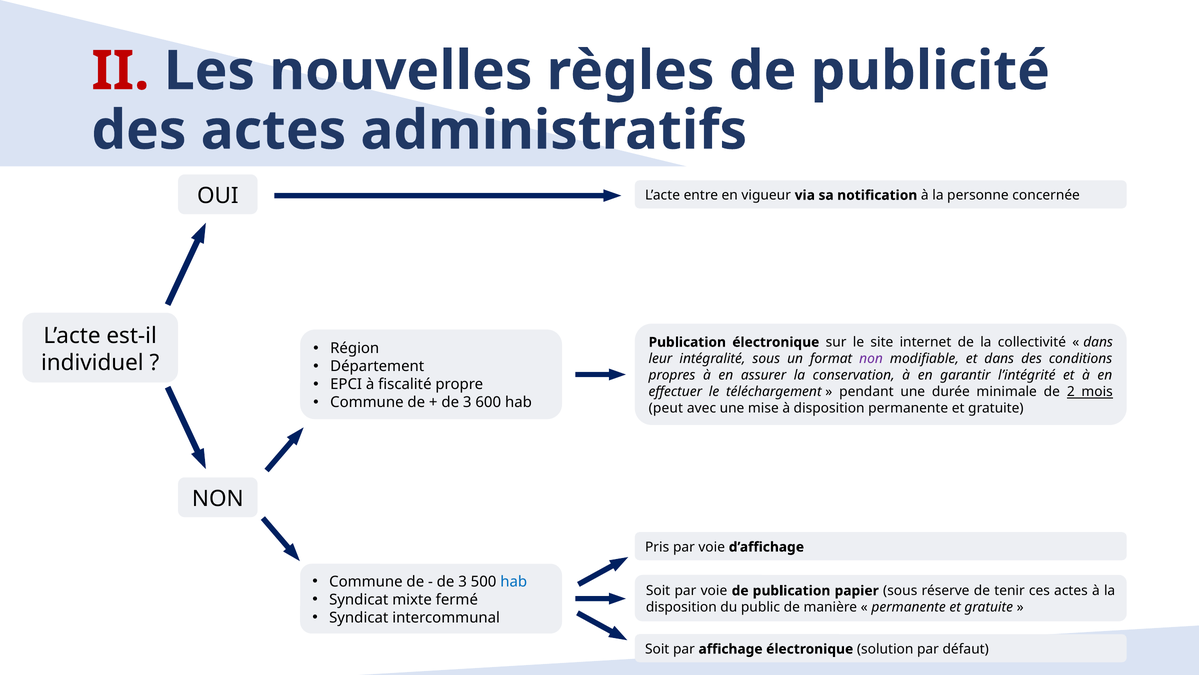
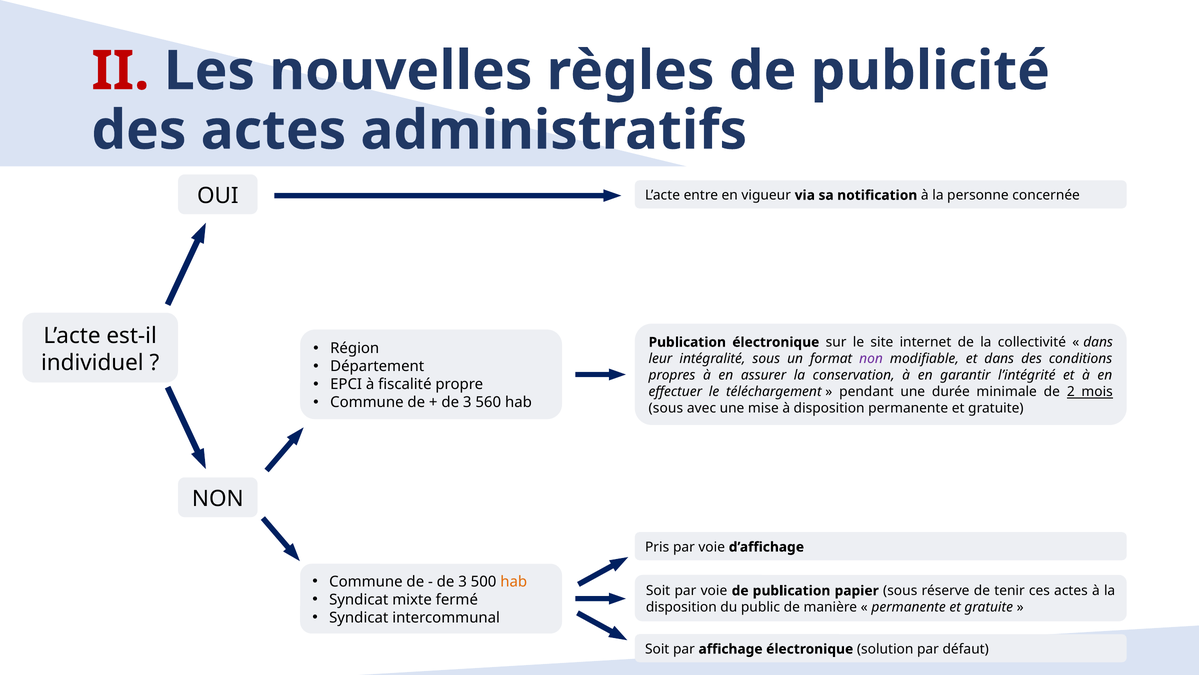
600: 600 -> 560 (488, 402)
peut: peut -> sous (666, 408)
hab colour: blue -> orange (514, 581)
